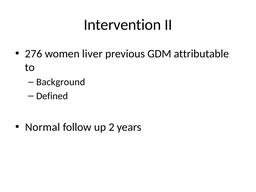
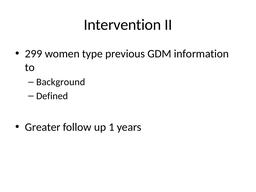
276: 276 -> 299 (34, 54)
liver: liver -> type (92, 54)
attributable: attributable -> information (201, 54)
Normal: Normal -> Greater (43, 127)
2: 2 -> 1 (111, 127)
